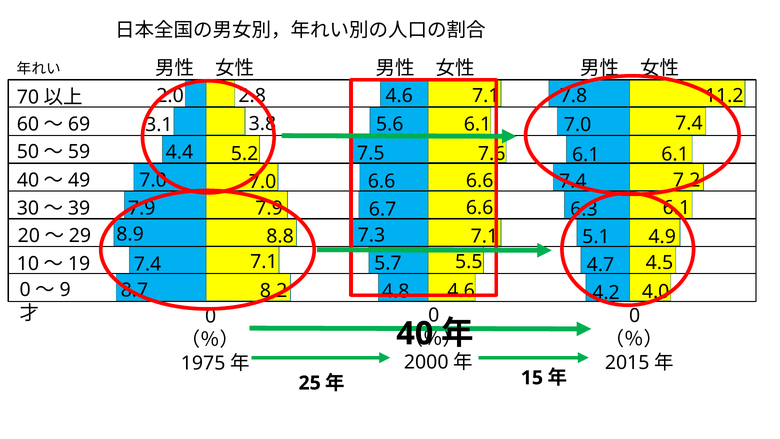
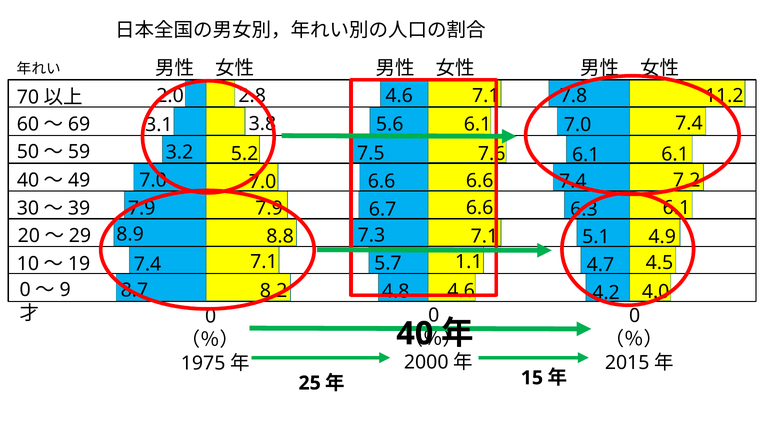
4.4: 4.4 -> 3.2 (179, 152)
5.5: 5.5 -> 1.1 (469, 262)
